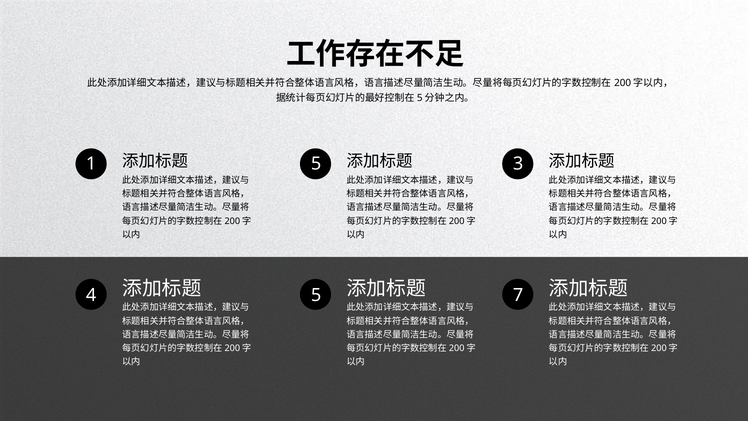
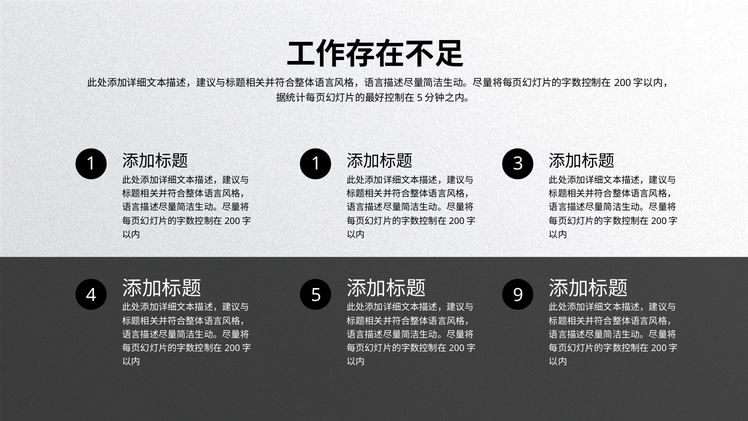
1 5: 5 -> 1 (316, 164)
7: 7 -> 9 (518, 295)
